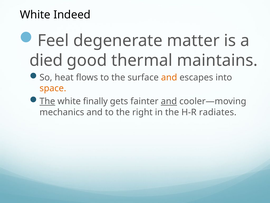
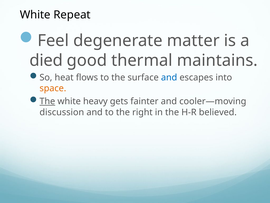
Indeed: Indeed -> Repeat (72, 15)
and colour: orange -> blue (169, 77)
finally: finally -> heavy (95, 101)
and underline: present -> none (169, 101)
mechanics: mechanics -> discussion (62, 112)
radiates: radiates -> believed (218, 112)
